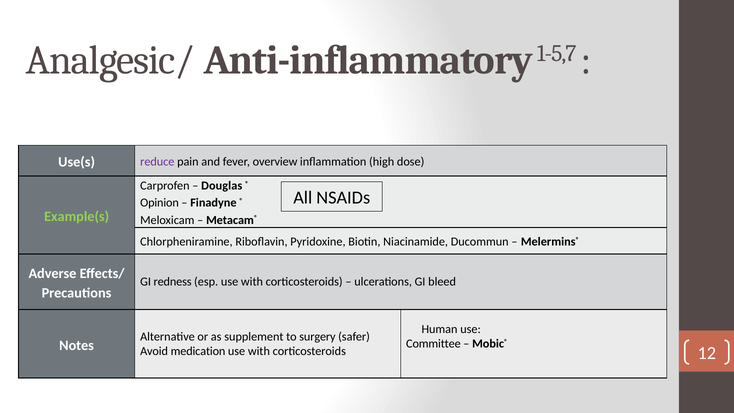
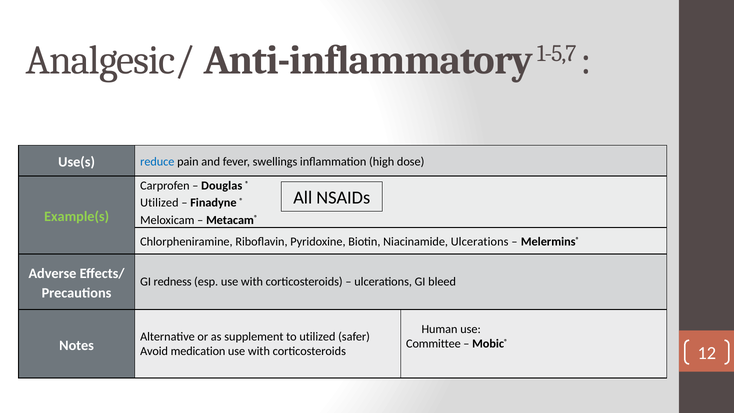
reduce colour: purple -> blue (157, 162)
overview: overview -> swellings (275, 162)
Opinion: Opinion -> Utilized (159, 203)
Niacinamide Ducommun: Ducommun -> Ulcerations (480, 242)
to surgery: surgery -> utilized (317, 336)
